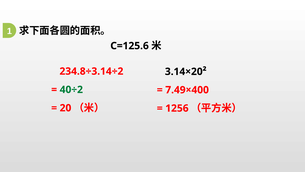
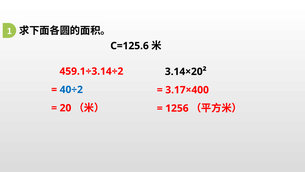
234.8÷3.14÷2: 234.8÷3.14÷2 -> 459.1÷3.14÷2 (91, 71)
40÷2 colour: green -> blue (71, 89)
7.49×400: 7.49×400 -> 3.17×400 (187, 90)
